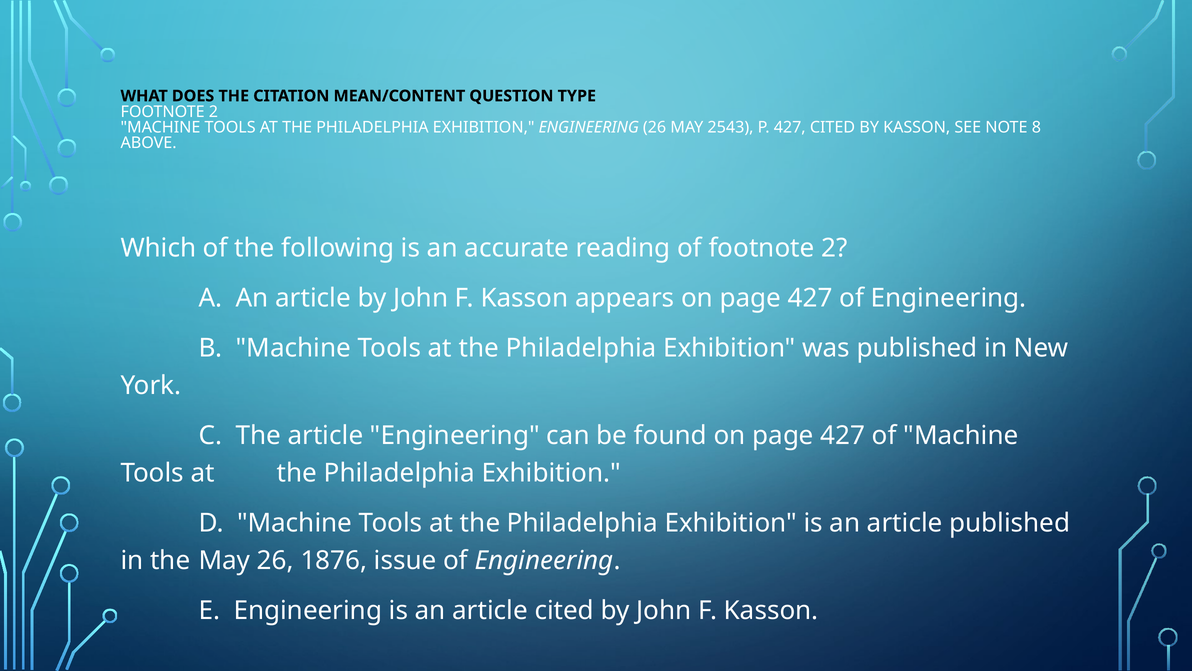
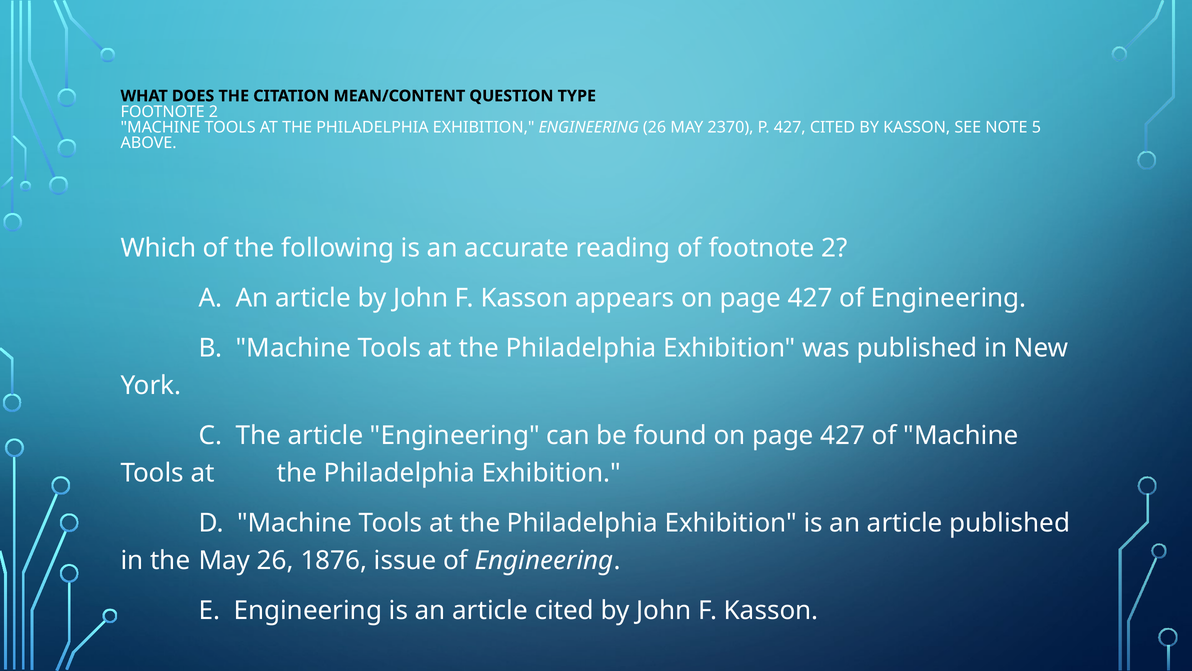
2543: 2543 -> 2370 (731, 127)
8: 8 -> 5 (1036, 127)
